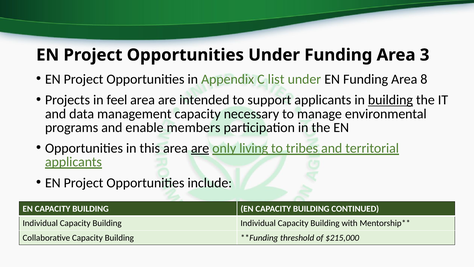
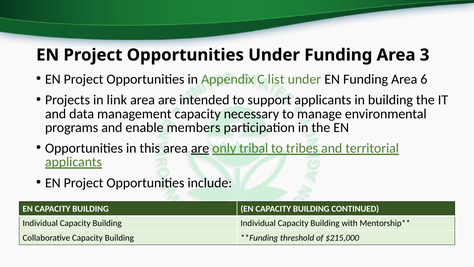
8: 8 -> 6 (424, 79)
feel: feel -> link (117, 100)
building underline: present -> none (390, 100)
living: living -> tribal (254, 148)
